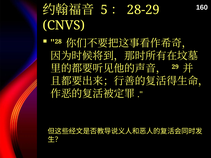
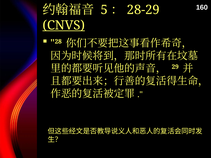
CNVS underline: none -> present (64, 25)
